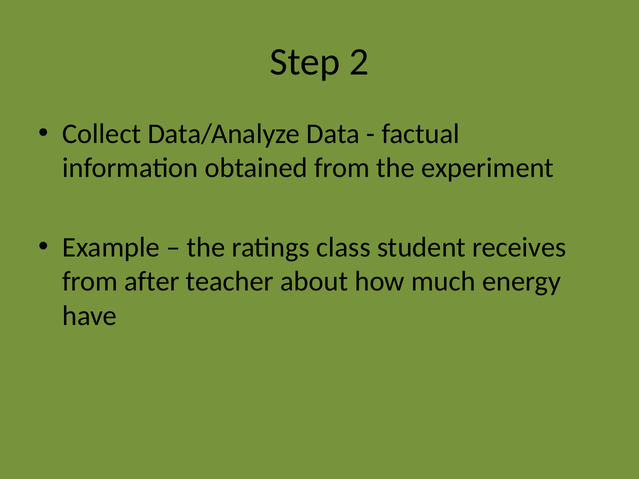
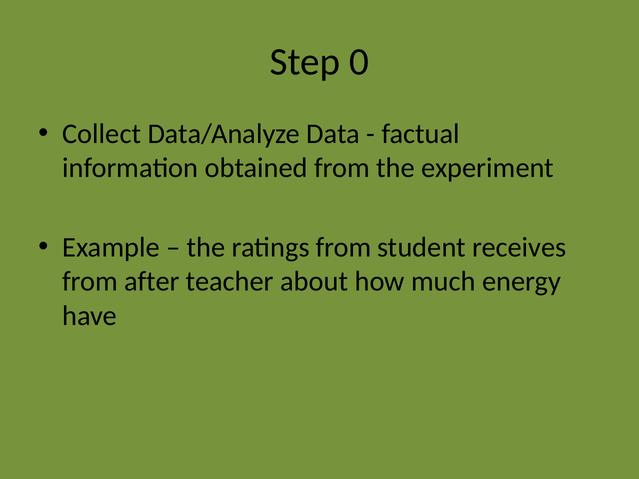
2: 2 -> 0 (359, 62)
ratings class: class -> from (344, 248)
